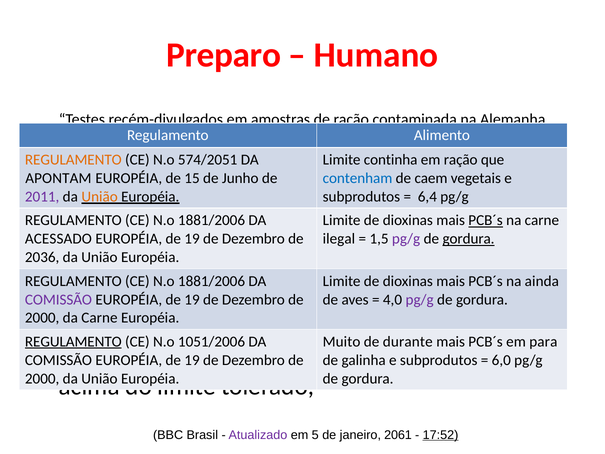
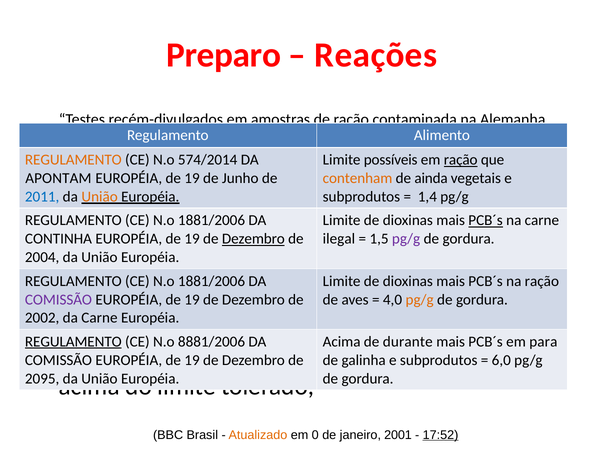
Humano: Humano -> Reações (376, 55)
574/2051: 574/2051 -> 574/2014 (208, 160)
continha: continha -> possíveis (391, 160)
ração underline: none -> present (461, 160)
15: 15 -> 19 (192, 178)
contenham colour: blue -> orange (358, 178)
caem: caem -> ainda (431, 178)
2011 colour: purple -> blue (42, 197)
6,4: 6,4 -> 1,4 (427, 197)
ACESSADO: ACESSADO -> CONTINHA (58, 239)
Dezembro underline: none -> present (253, 239)
gordura underline: present -> none (469, 239)
2036: 2036 -> 2004 (42, 257)
ainda: ainda -> ração (542, 281)
pg/g colour: purple -> orange (420, 299)
2000: 2000 -> 2002 (42, 318)
1051/2006: 1051/2006 -> 8881/2006 (212, 341)
Muito: Muito -> Acima (342, 341)
2000: 2000 -> 2095 (42, 378)
Atualizado colour: purple -> orange (258, 435)
5: 5 -> 0 (315, 435)
2061: 2061 -> 2001 (398, 435)
